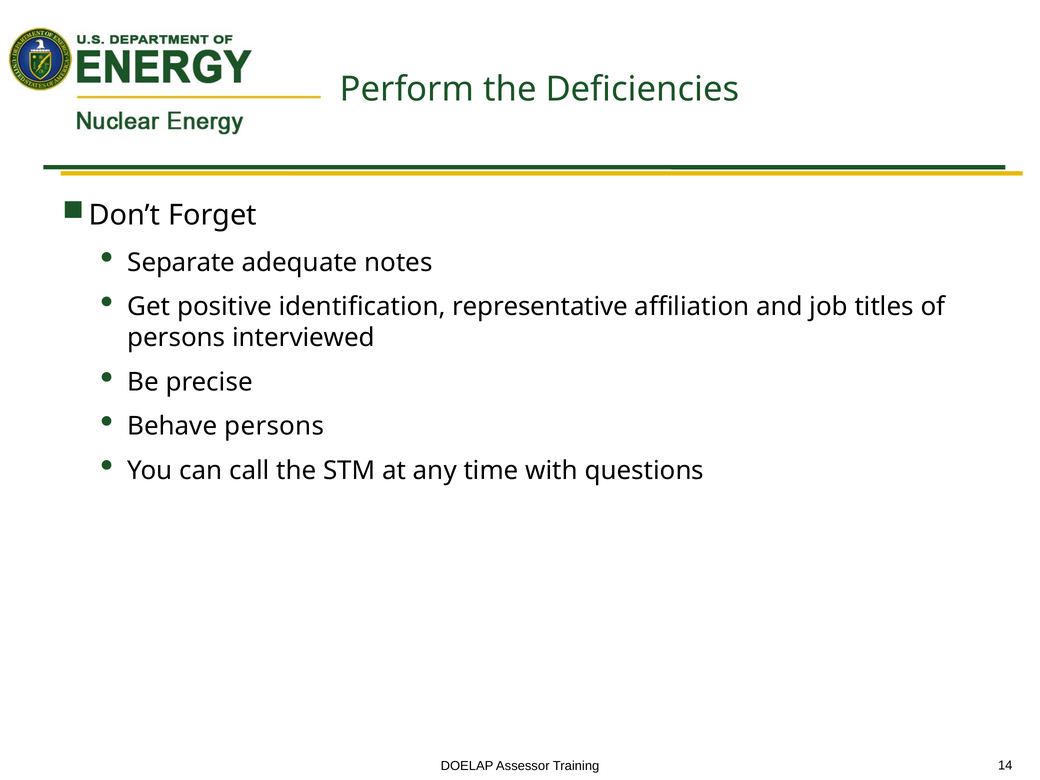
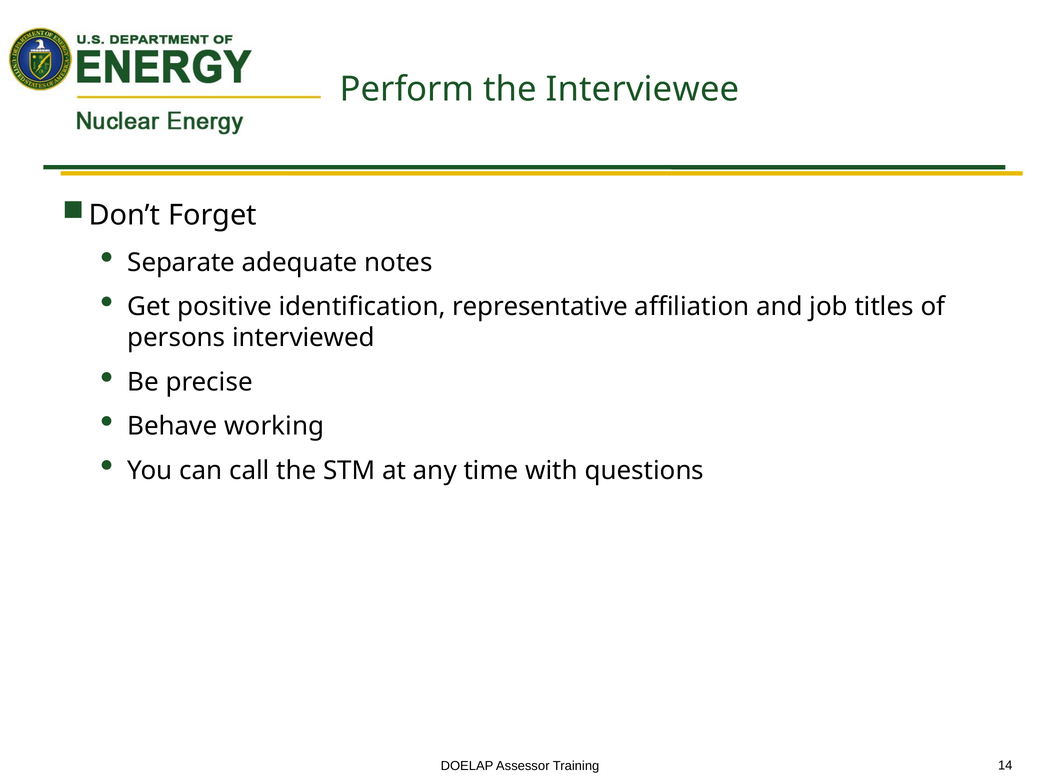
Deficiencies: Deficiencies -> Interviewee (642, 89)
Behave persons: persons -> working (274, 426)
